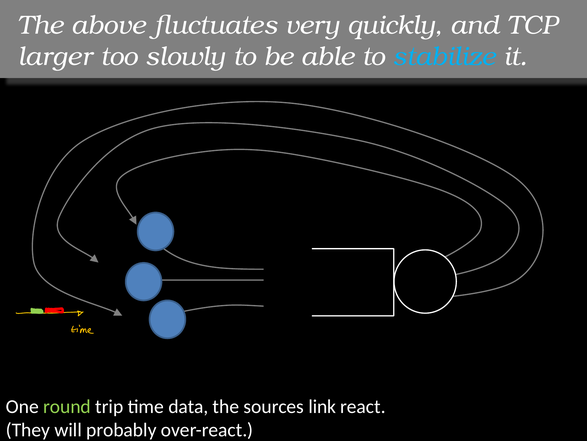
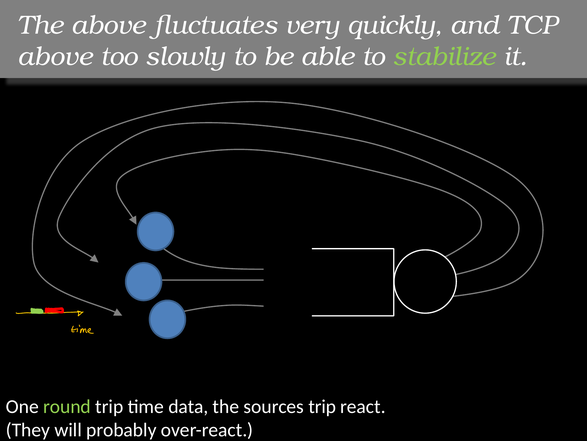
larger: larger -> above (55, 56)
stabilize colour: light blue -> light green (444, 56)
sources link: link -> trip (322, 406)
